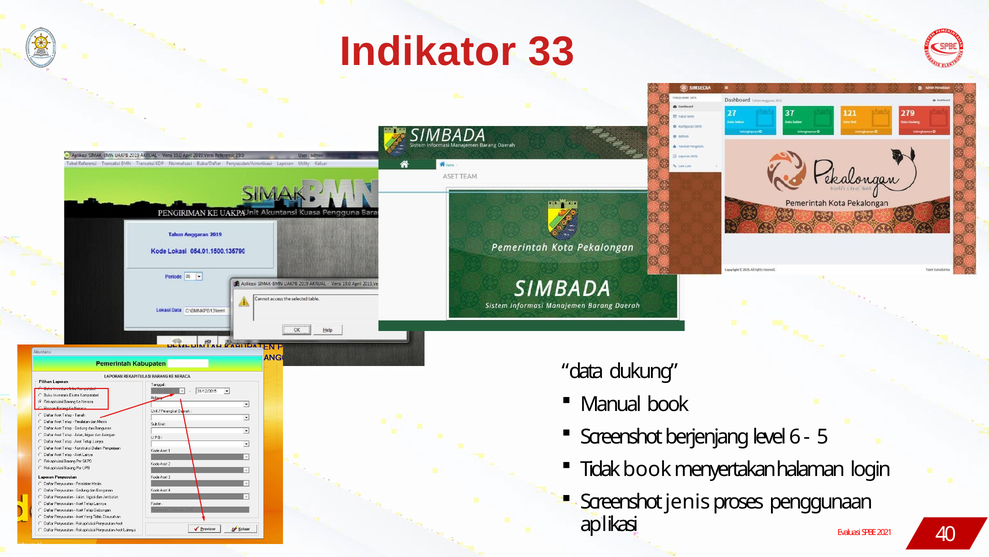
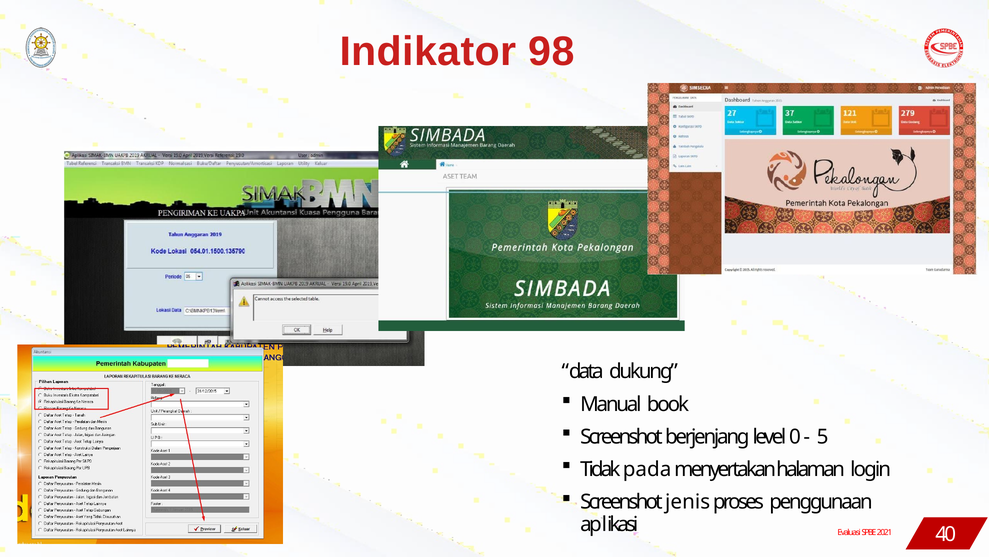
33: 33 -> 98 (551, 52)
6: 6 -> 0 (795, 436)
Tidak book: book -> pada (647, 469)
